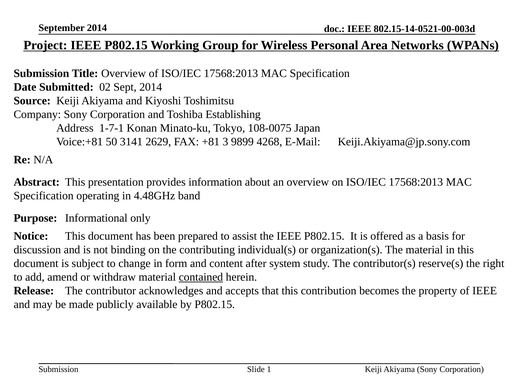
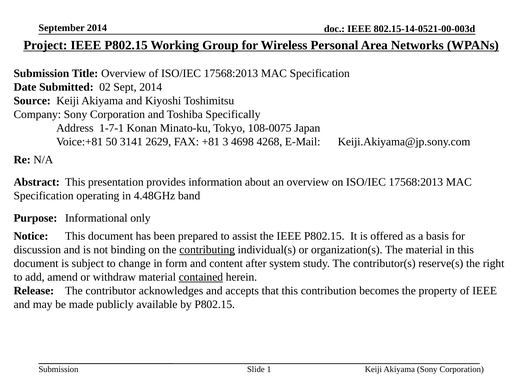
Establishing: Establishing -> Specifically (233, 115)
9899: 9899 -> 4698 (242, 142)
contributing underline: none -> present (207, 250)
